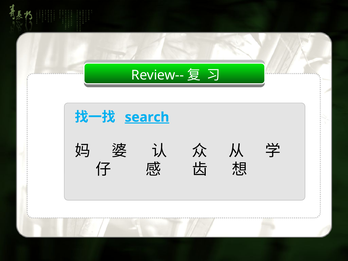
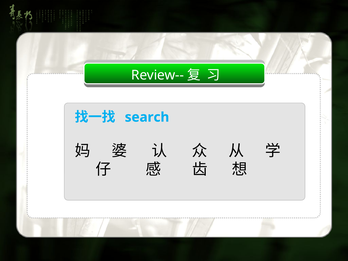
search underline: present -> none (147, 117)
